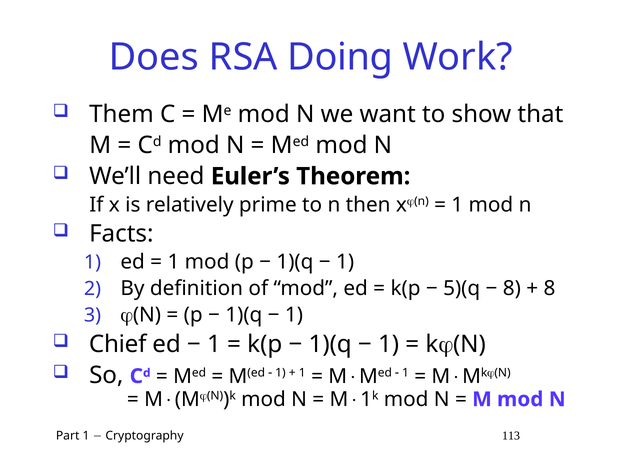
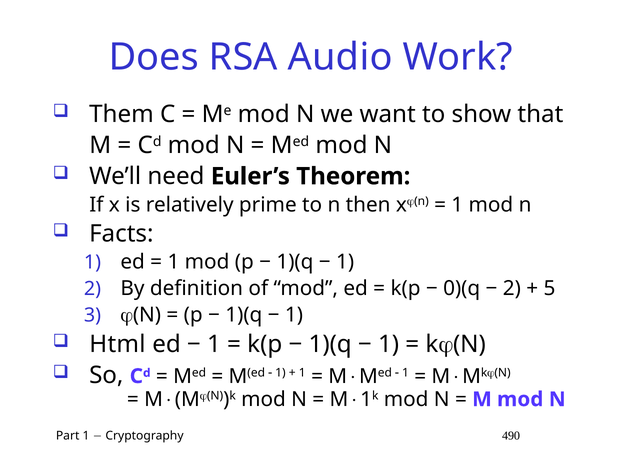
Doing: Doing -> Audio (340, 57)
5)(q: 5)(q -> 0)(q (462, 289)
8: 8 -> 2 (512, 289)
8: 8 -> 5 (549, 289)
Chief: Chief -> Html (117, 345)
113: 113 -> 490 (511, 436)
